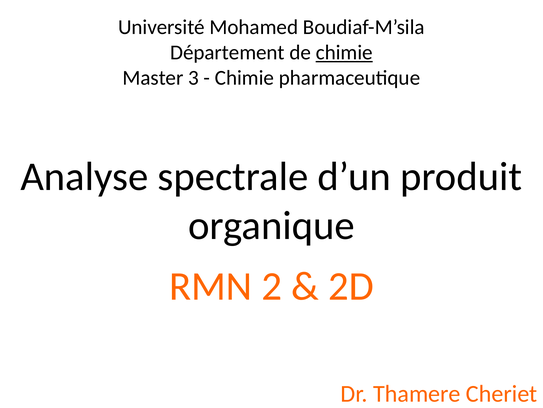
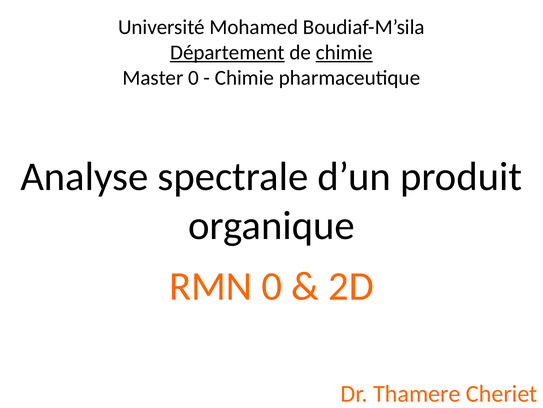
Département underline: none -> present (227, 52)
Master 3: 3 -> 0 (193, 78)
RMN 2: 2 -> 0 (272, 286)
